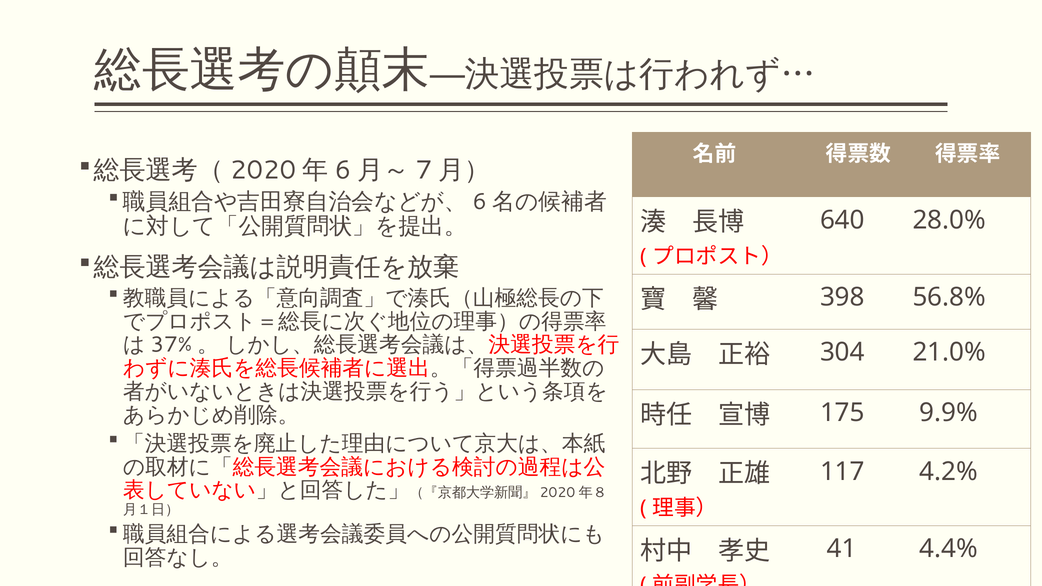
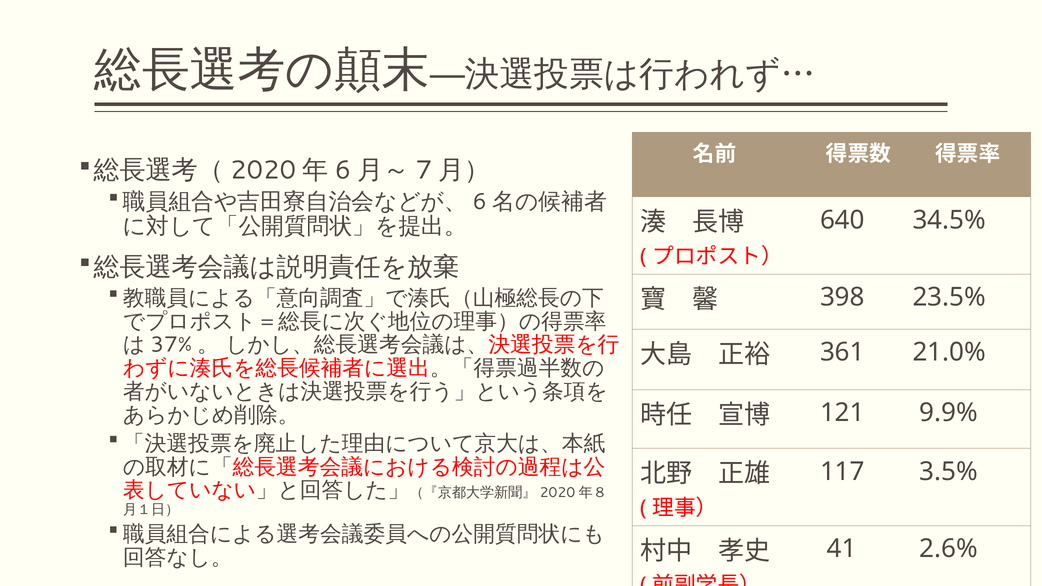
28.0%: 28.0% -> 34.5% (949, 220)
56.8%: 56.8% -> 23.5% (949, 297)
304: 304 -> 361 (842, 352)
175: 175 -> 121 (842, 413)
4.2%: 4.2% -> 3.5% (949, 472)
4.4%: 4.4% -> 2.6% (949, 549)
